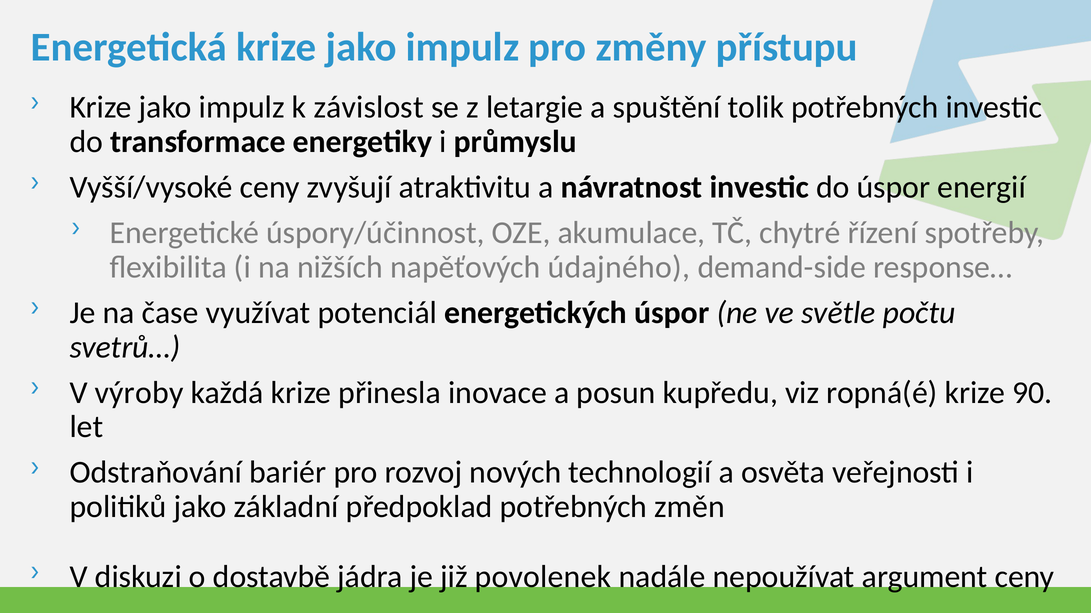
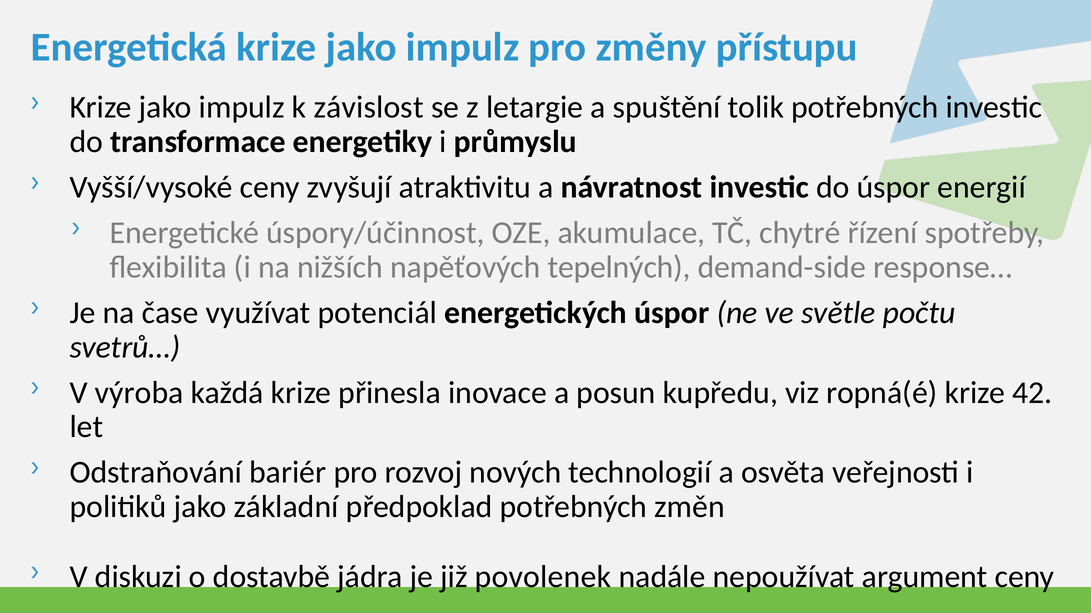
údajného: údajného -> tepelných (619, 268)
výroby: výroby -> výroba (139, 393)
90: 90 -> 42 (1032, 393)
